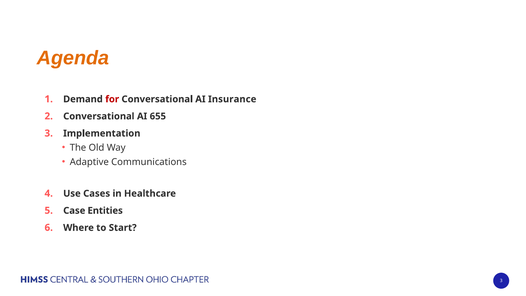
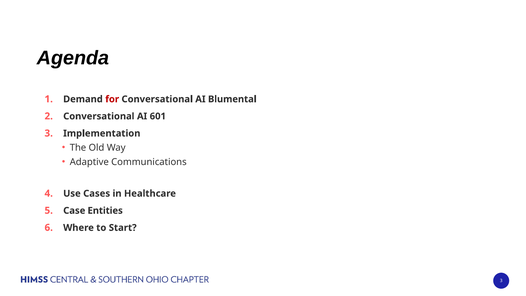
Agenda colour: orange -> black (73, 58)
Insurance: Insurance -> Blumental (232, 99)
655: 655 -> 601 (158, 116)
